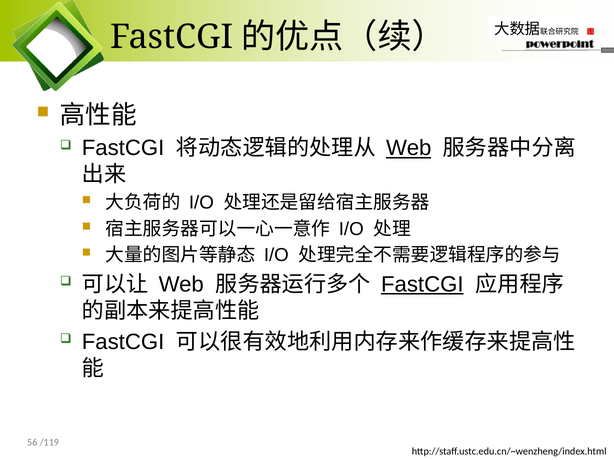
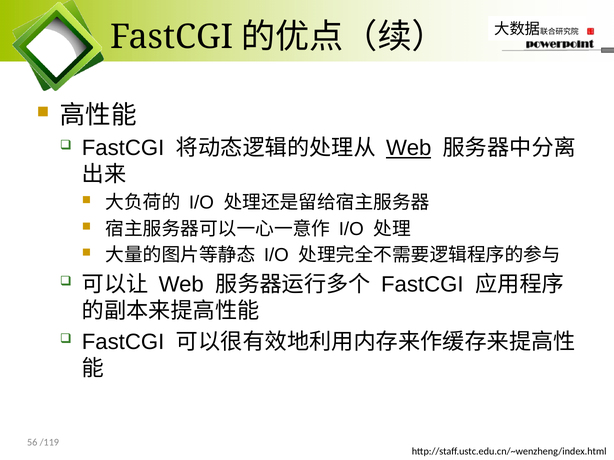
FastCGI underline: present -> none (422, 285)
